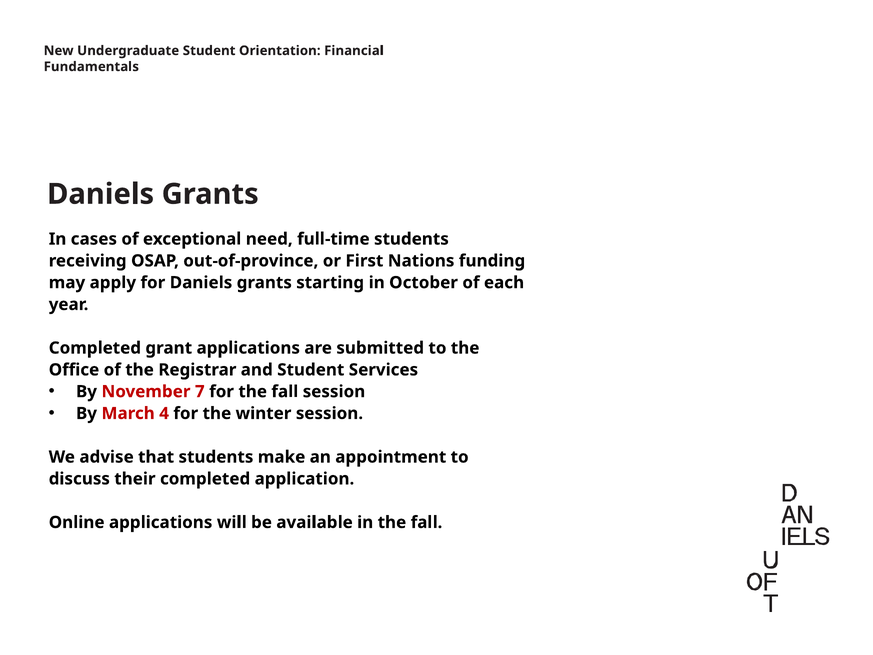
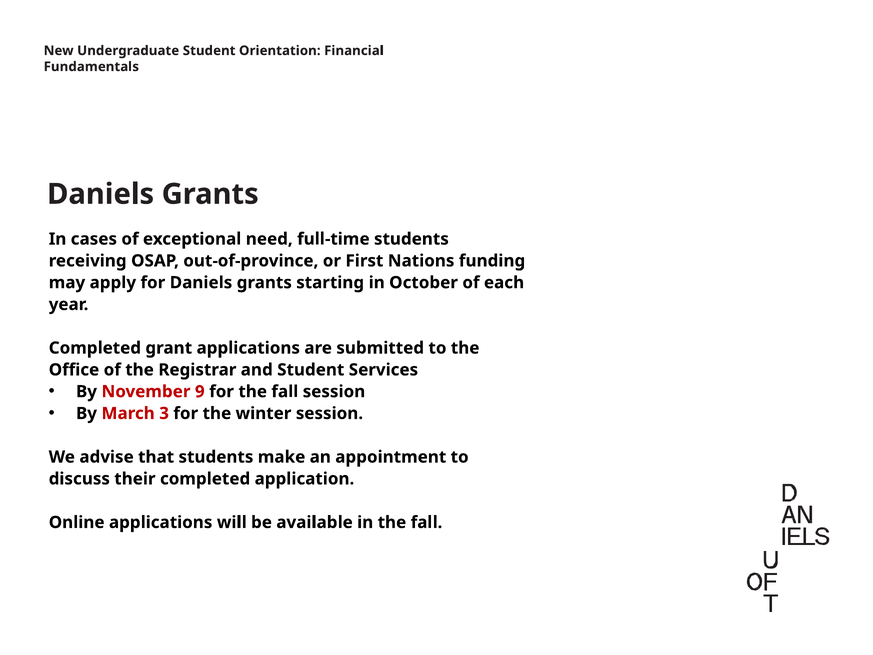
7: 7 -> 9 (200, 391)
4: 4 -> 3 (164, 413)
